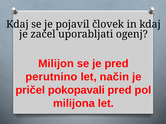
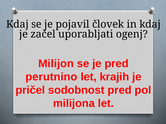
način: način -> krajih (114, 77)
pokopavali: pokopavali -> sodobnost (76, 90)
